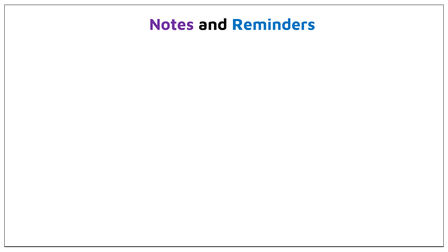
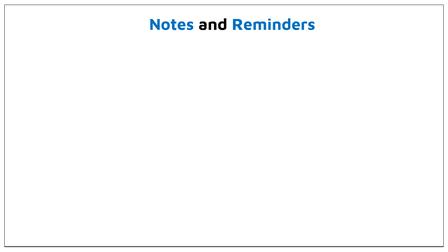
Notes colour: purple -> blue (172, 25)
